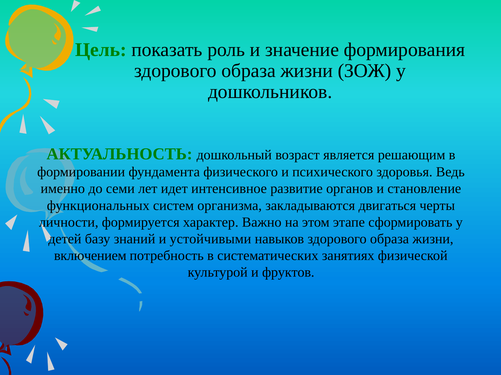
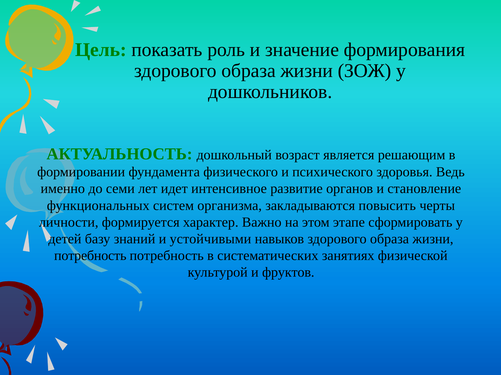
двигаться: двигаться -> повысить (387, 206)
включением: включением -> потребность (90, 256)
